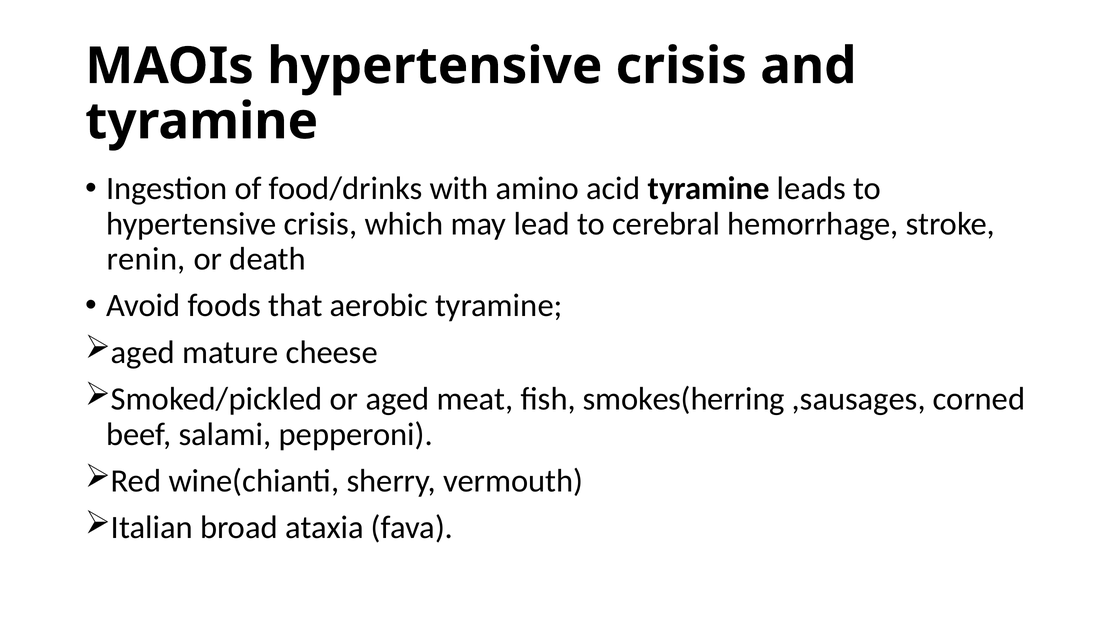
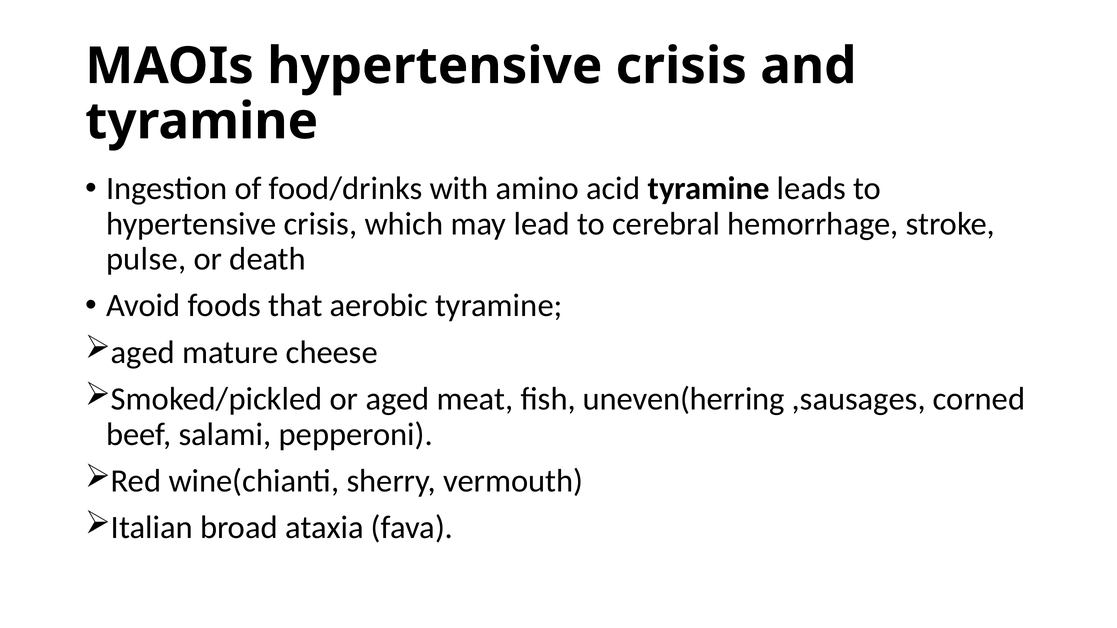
renin: renin -> pulse (146, 259)
smokes(herring: smokes(herring -> uneven(herring (684, 399)
